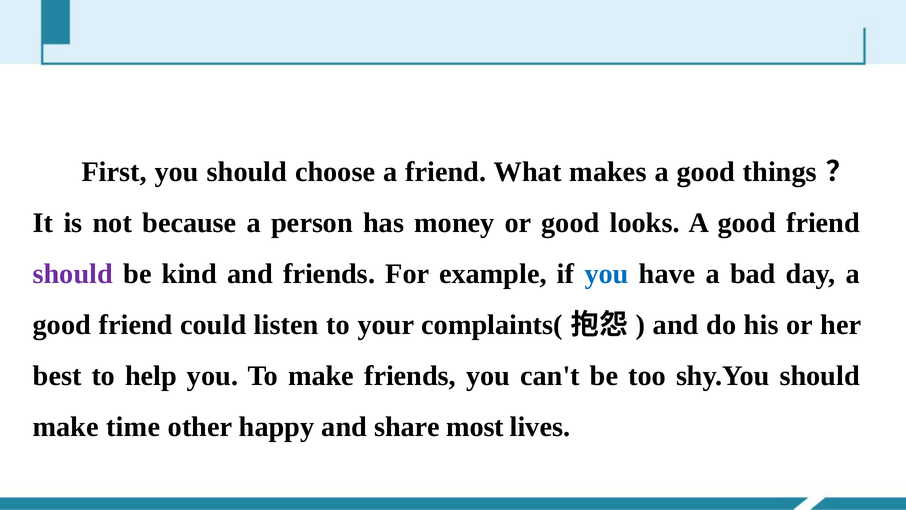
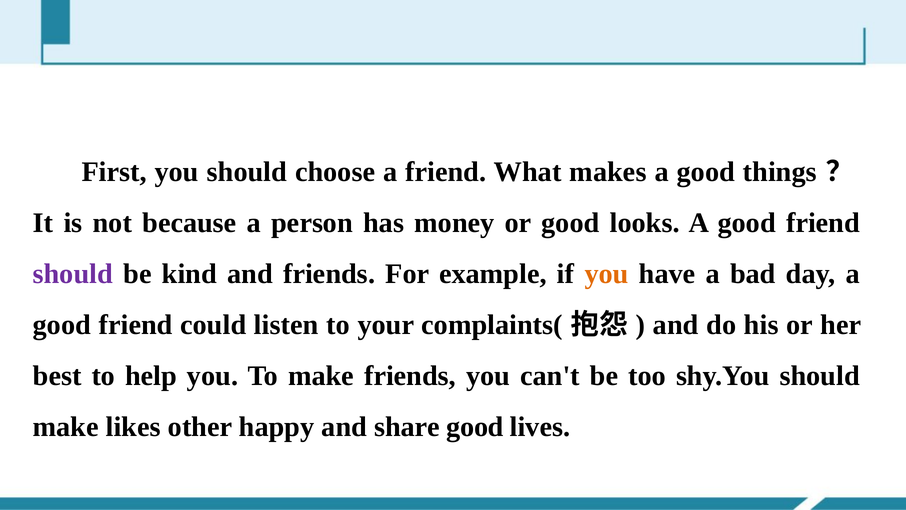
you colour: blue -> orange (607, 273)
time: time -> likes (133, 426)
share most: most -> good (475, 426)
